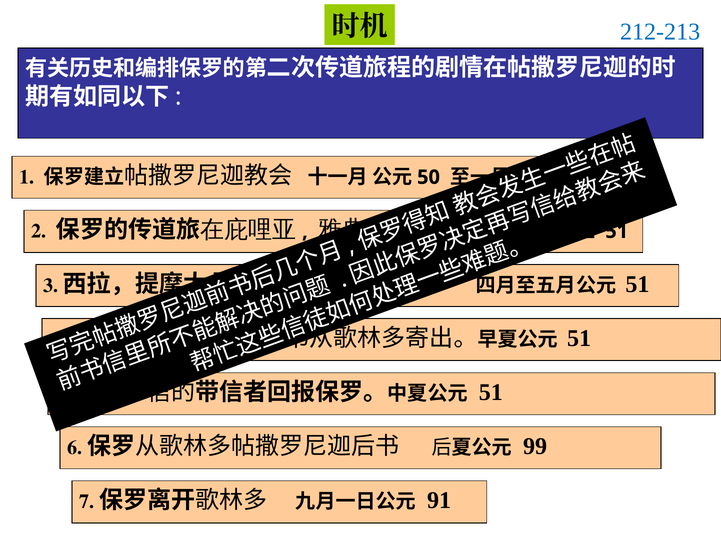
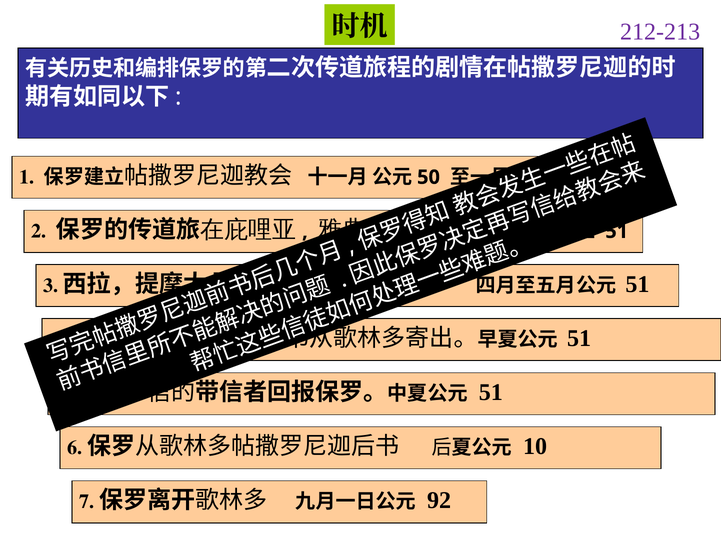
212-213 colour: blue -> purple (660, 32)
99: 99 -> 10 (535, 446)
91: 91 -> 92 (439, 500)
